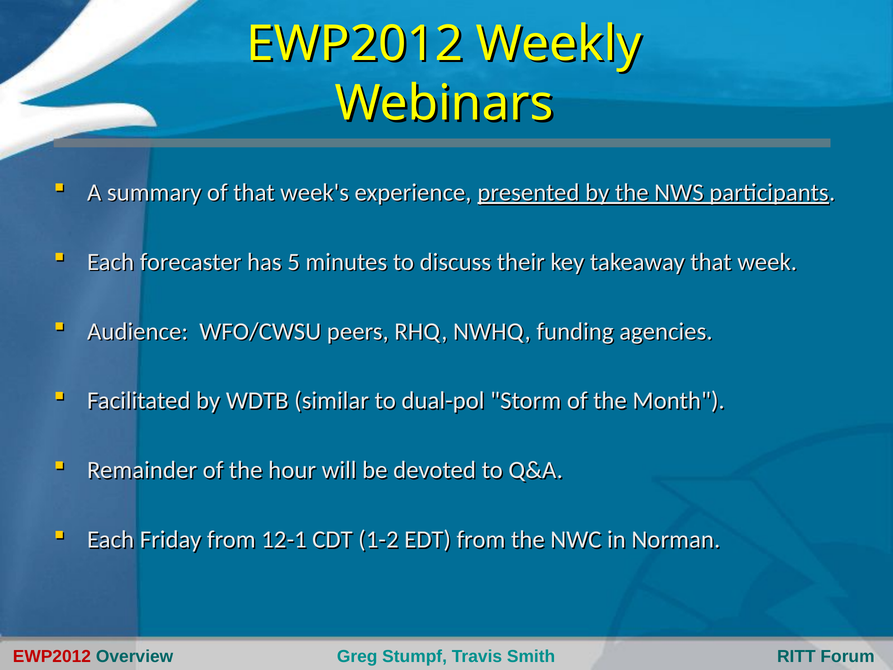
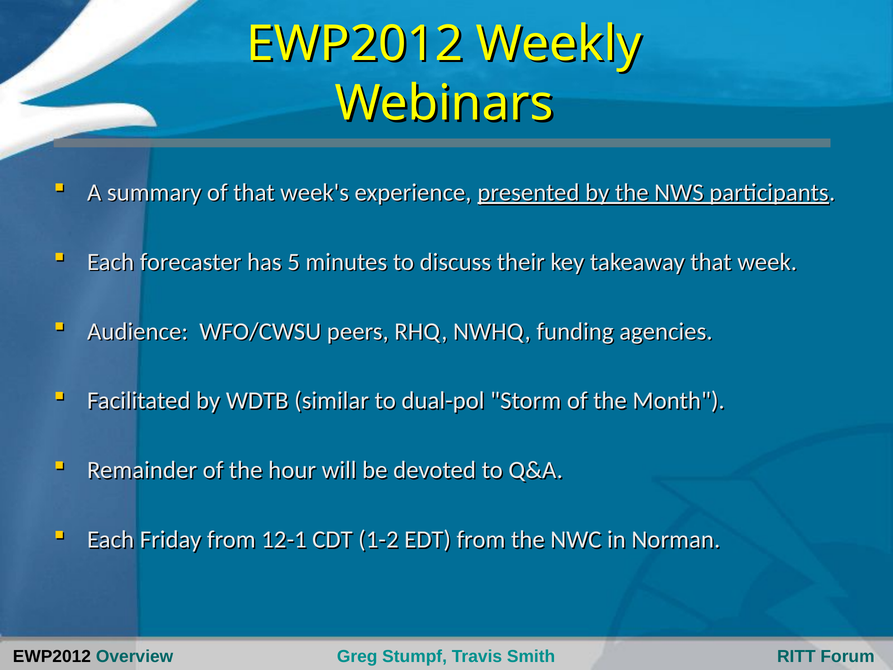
EWP2012 colour: red -> black (52, 656)
